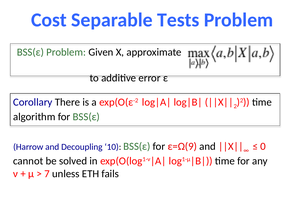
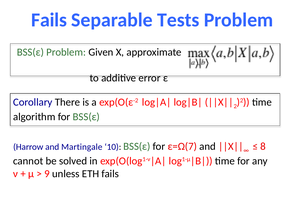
Cost: Cost -> Fails (49, 20)
Decoupling: Decoupling -> Martingale (82, 147)
ε=Ω(9: ε=Ω(9 -> ε=Ω(7 (182, 146)
0: 0 -> 8 (263, 146)
7: 7 -> 9 (47, 174)
